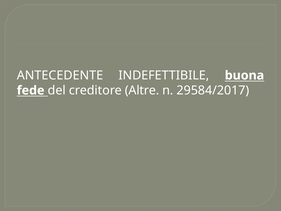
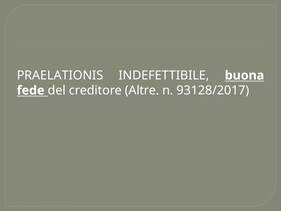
ANTECEDENTE: ANTECEDENTE -> PRAELATIONIS (60, 75)
29584/2017: 29584/2017 -> 93128/2017 (213, 90)
